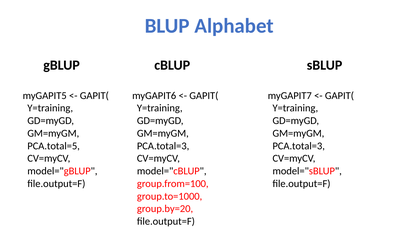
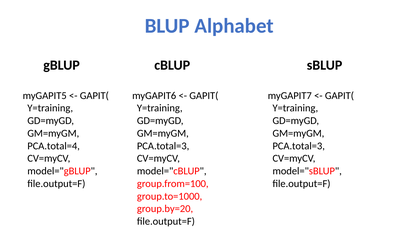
PCA.total=5: PCA.total=5 -> PCA.total=4 (54, 146)
